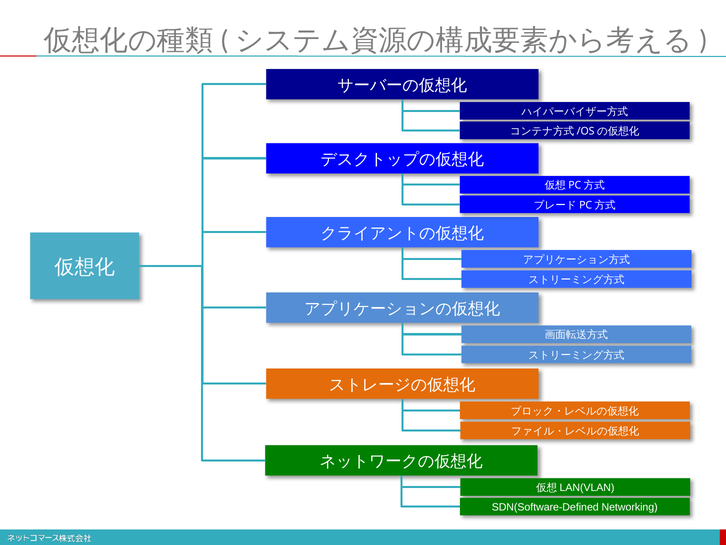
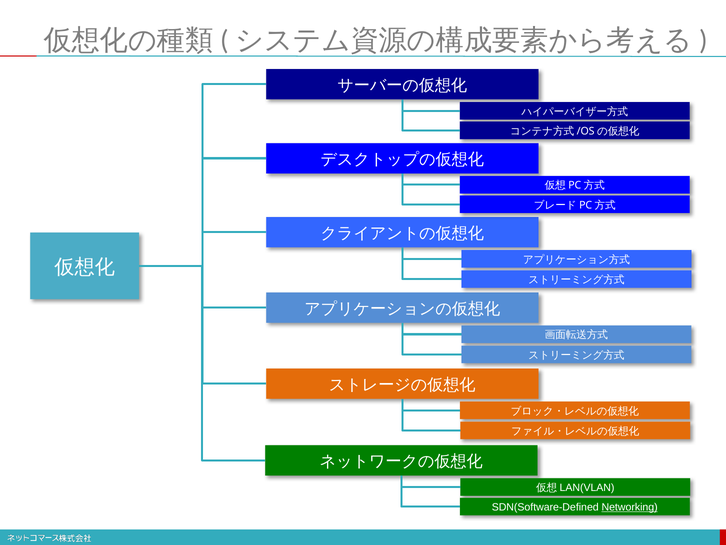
Networking underline: none -> present (630, 507)
